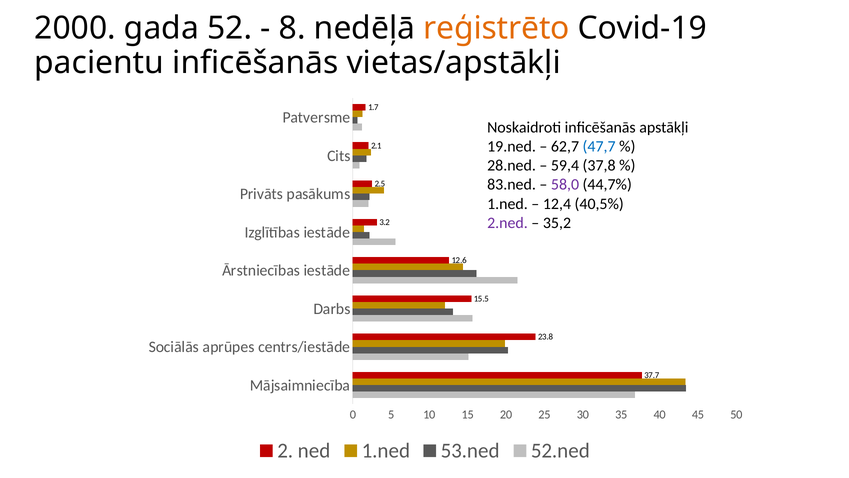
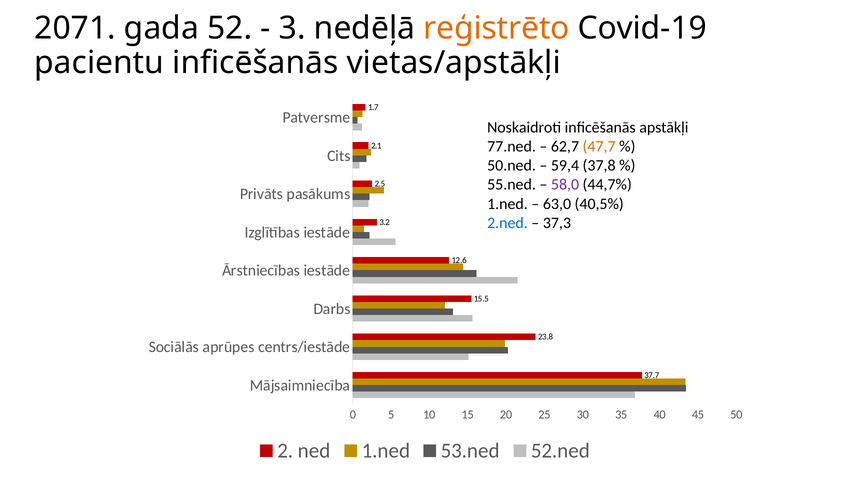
2000: 2000 -> 2071 (75, 28)
8: 8 -> 3 (292, 28)
19.ned: 19.ned -> 77.ned (512, 146)
47,7 colour: blue -> orange (599, 146)
28.ned: 28.ned -> 50.ned (512, 165)
83.ned: 83.ned -> 55.ned (512, 184)
12,4: 12,4 -> 63,0 (557, 204)
2.ned colour: purple -> blue (508, 223)
35,2: 35,2 -> 37,3 (557, 223)
